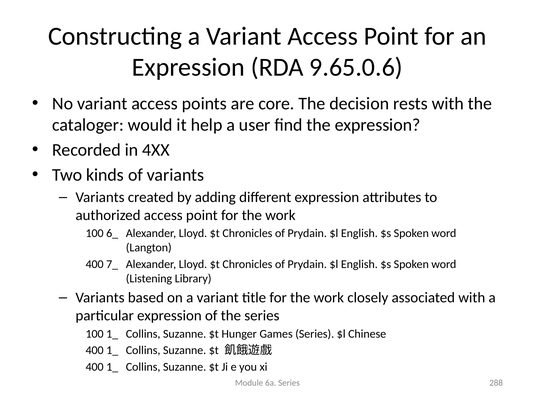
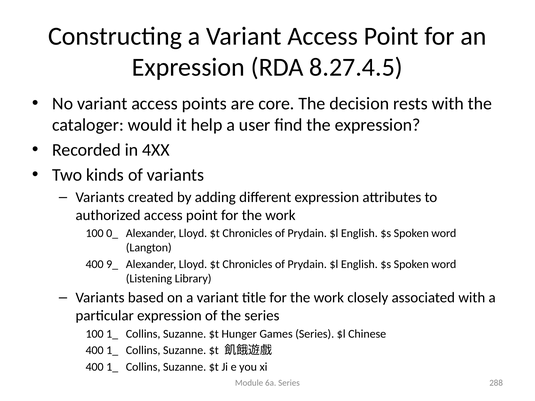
9.65.0.6: 9.65.0.6 -> 8.27.4.5 (356, 67)
6_: 6_ -> 0_ (112, 234)
7_: 7_ -> 9_ (112, 264)
